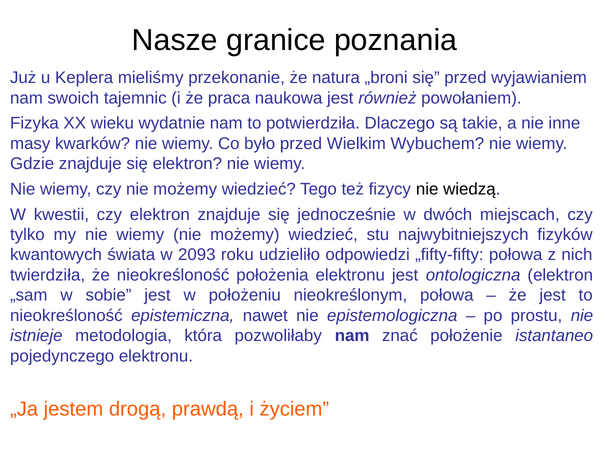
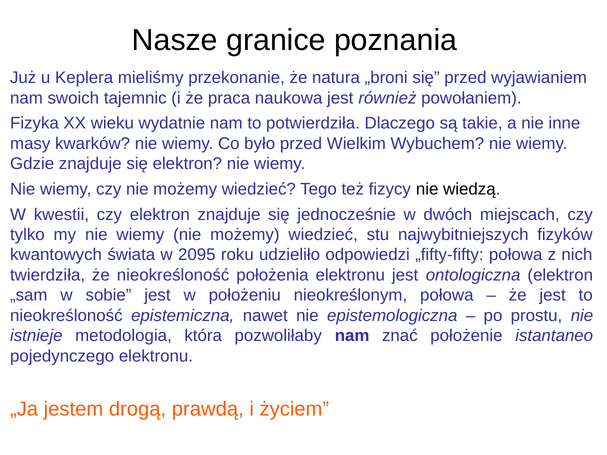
2093: 2093 -> 2095 (197, 255)
